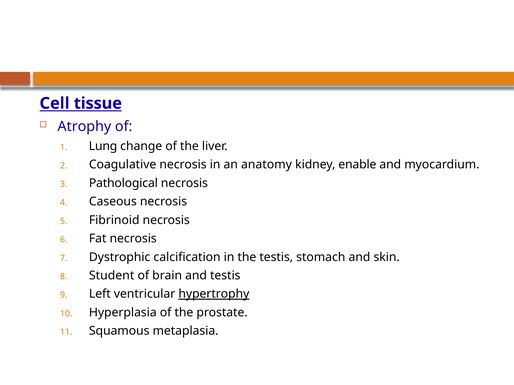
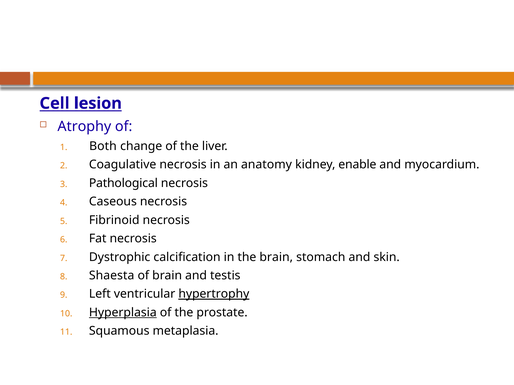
tissue: tissue -> lesion (98, 103)
Lung: Lung -> Both (103, 146)
the testis: testis -> brain (276, 257)
Student: Student -> Shaesta (112, 276)
Hyperplasia underline: none -> present (123, 313)
